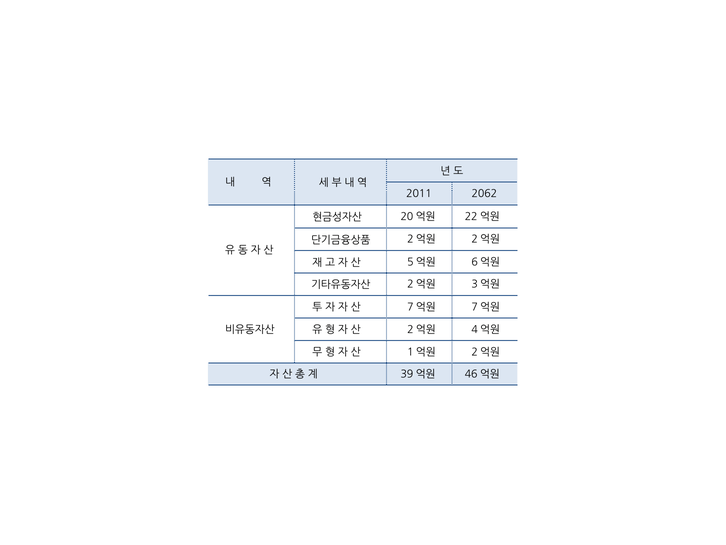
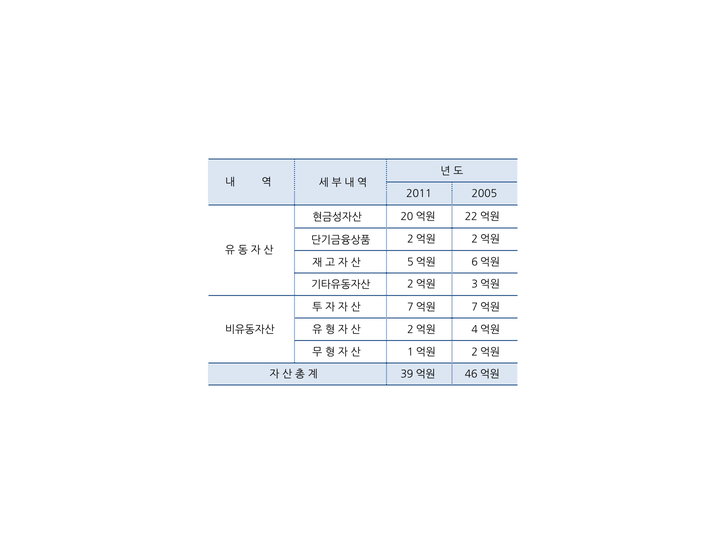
2062: 2062 -> 2005 (484, 193)
